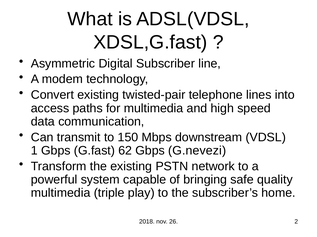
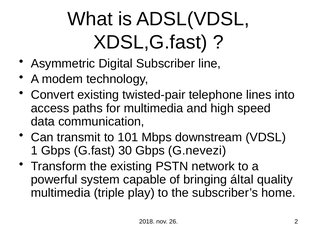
150: 150 -> 101 (128, 138)
62: 62 -> 30 (125, 151)
safe: safe -> által (242, 180)
